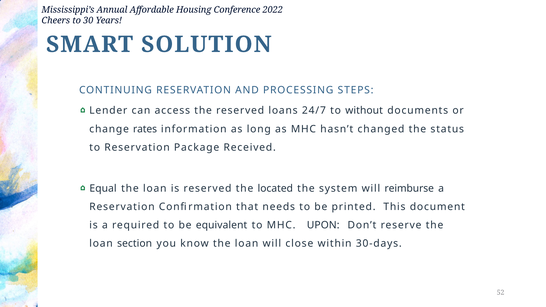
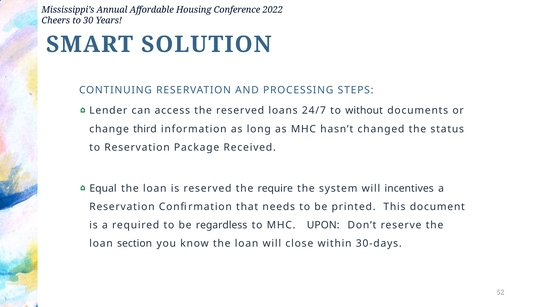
rates: rates -> third (145, 129)
located: located -> require (275, 188)
reimburse: reimburse -> incentives (409, 188)
equivalent: equivalent -> regardless (222, 225)
